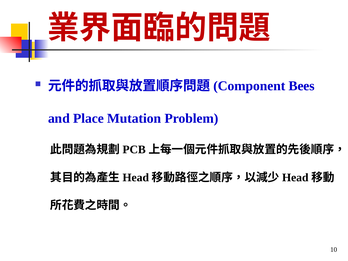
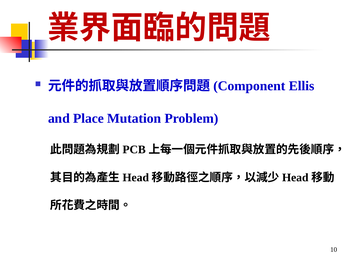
Bees: Bees -> Ellis (302, 86)
